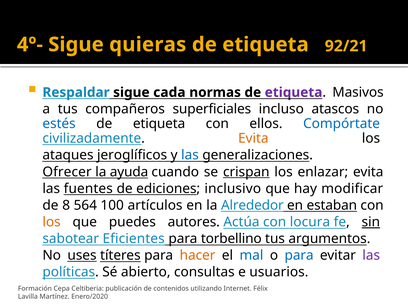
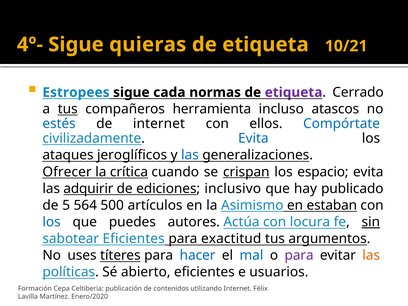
92/21: 92/21 -> 10/21 (346, 46)
Respaldar: Respaldar -> Estropees (76, 92)
Masivos: Masivos -> Cerrado (358, 92)
tus underline: none -> present (68, 109)
superficiales: superficiales -> herramienta (212, 109)
etiqueta: etiqueta -> internet (159, 124)
Evita colour: orange -> blue (253, 138)
ayuda: ayuda -> crítica (129, 172)
enlazar: enlazar -> espacio (323, 172)
fuentes: fuentes -> adquirir (88, 189)
modificar: modificar -> publicado (352, 189)
8: 8 -> 5 (66, 205)
100: 100 -> 500 (112, 205)
Alrededor: Alrededor -> Asimismo (252, 205)
los colour: orange -> blue (52, 222)
torbellino: torbellino -> exactitud (231, 239)
uses underline: present -> none (82, 255)
hacer colour: orange -> blue (198, 255)
para colour: blue -> purple (299, 255)
las colour: purple -> orange (371, 255)
abierto consultas: consultas -> eficientes (204, 272)
